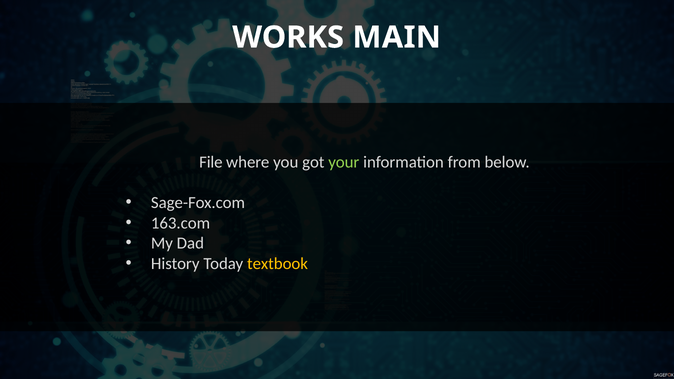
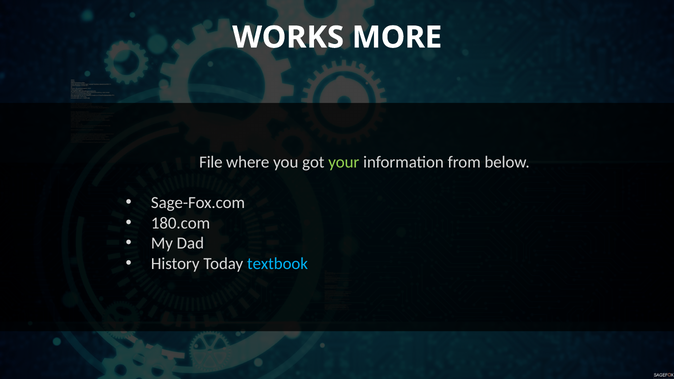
MAIN: MAIN -> MORE (397, 37)
163.com: 163.com -> 180.com (181, 223)
textbook colour: yellow -> light blue (278, 264)
